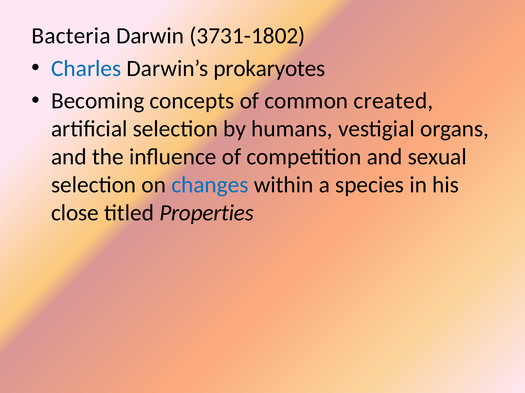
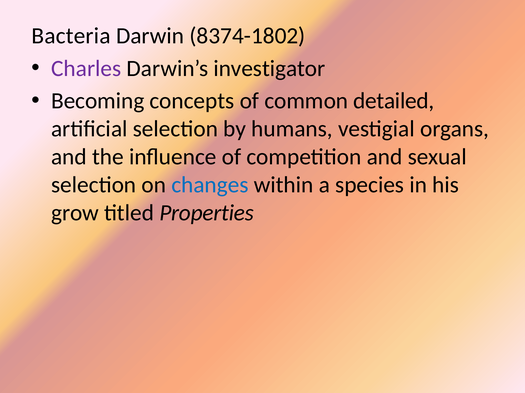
3731-1802: 3731-1802 -> 8374-1802 (247, 36)
Charles colour: blue -> purple (86, 68)
prokaryotes: prokaryotes -> investigator (269, 68)
created: created -> detailed (394, 101)
close: close -> grow (75, 213)
